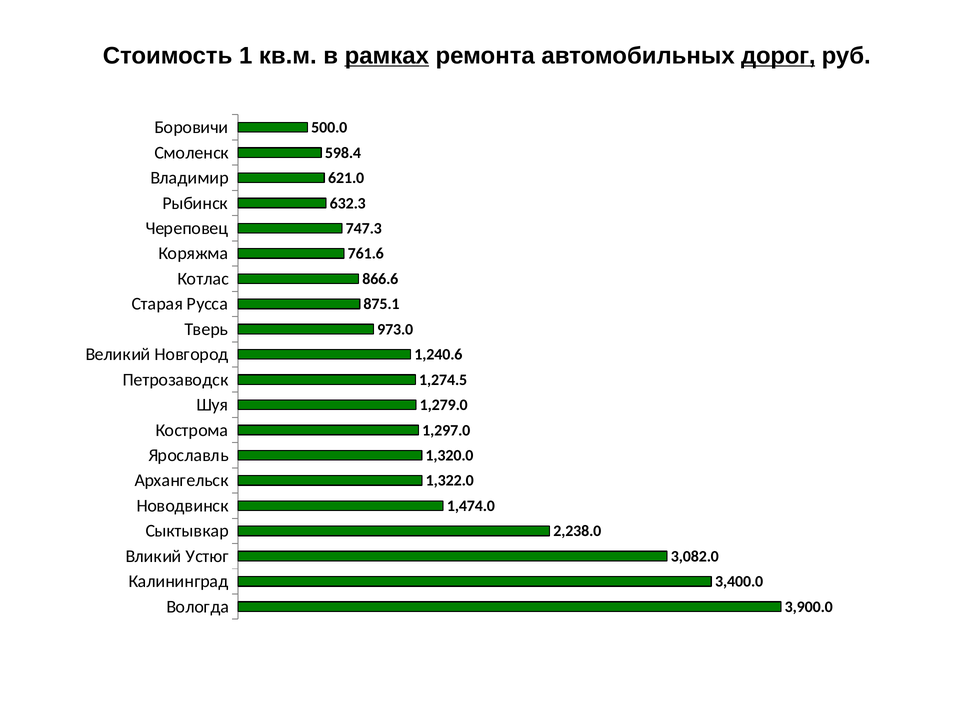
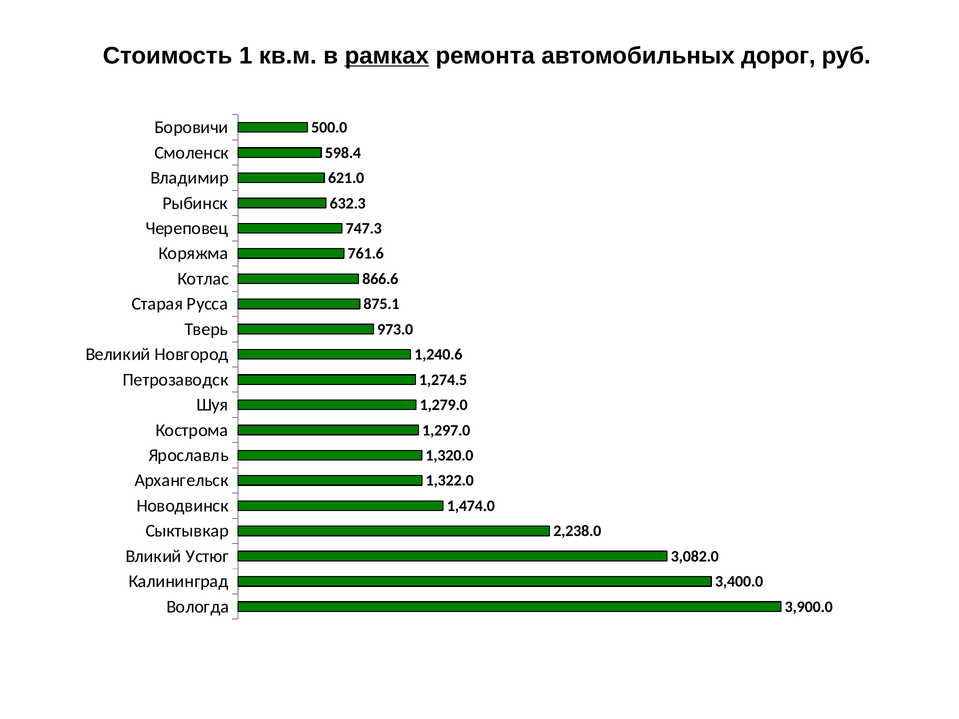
дорог underline: present -> none (778, 56)
